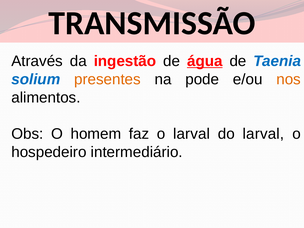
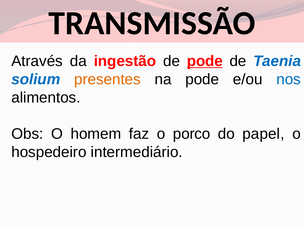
de água: água -> pode (205, 61)
nos colour: orange -> blue (289, 79)
o larval: larval -> porco (192, 134)
do larval: larval -> papel (263, 134)
